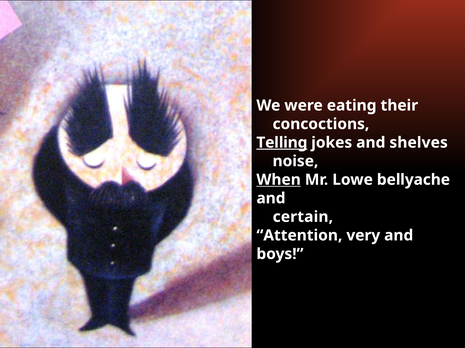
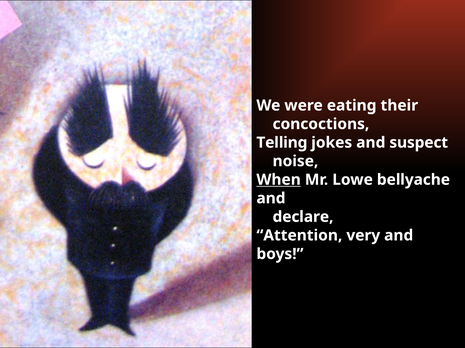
Telling underline: present -> none (282, 143)
shelves: shelves -> suspect (419, 143)
certain: certain -> declare (303, 217)
